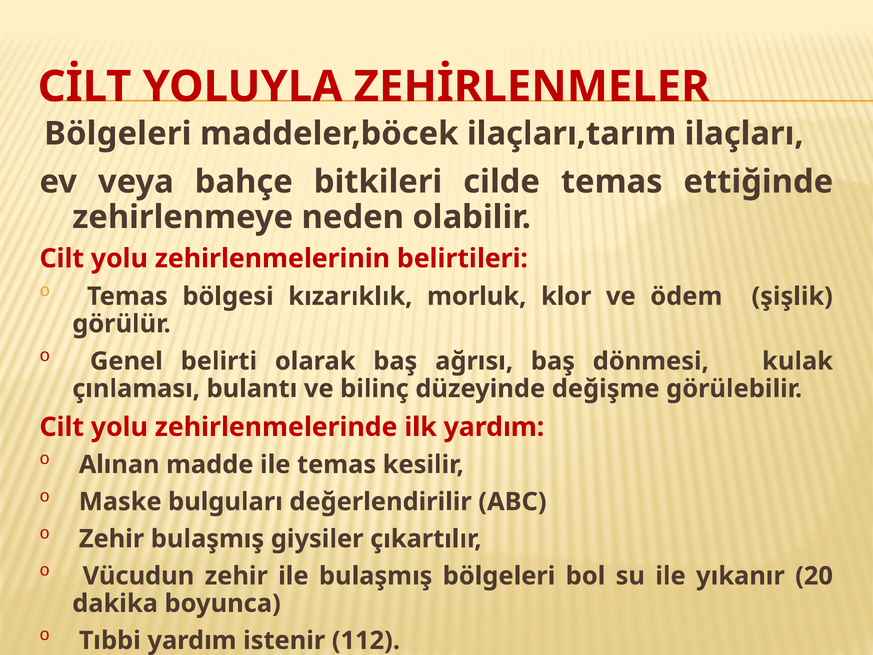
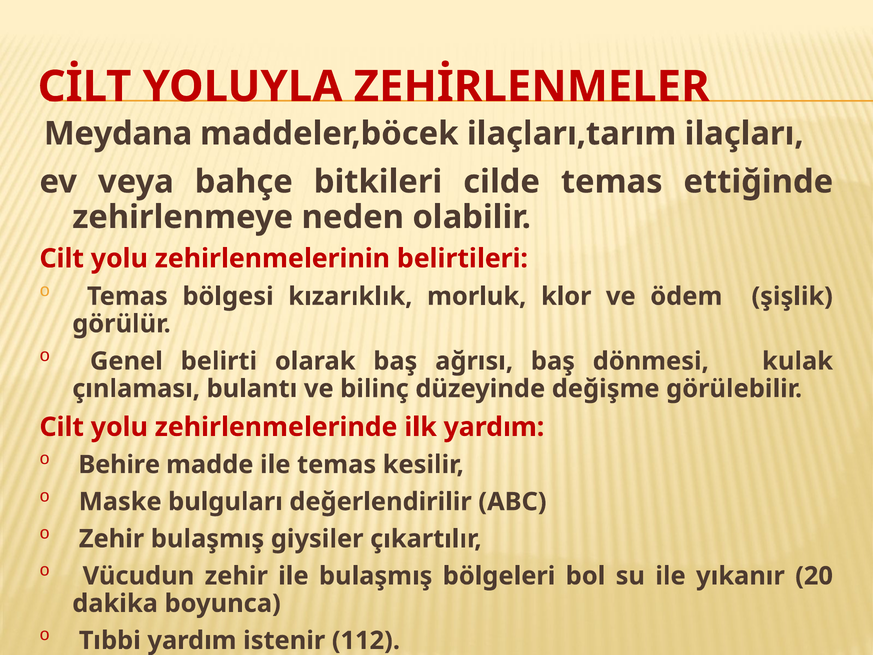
Bölgeleri: Bölgeleri -> Meydana (118, 134)
Alınan: Alınan -> Behire (119, 464)
